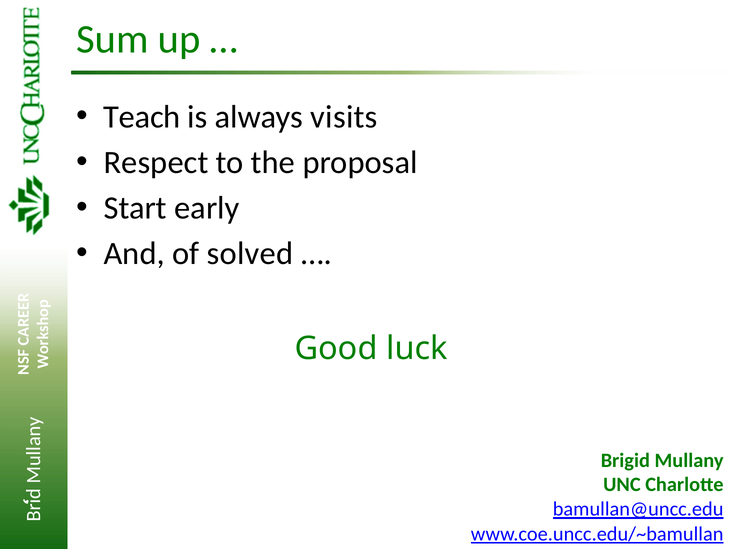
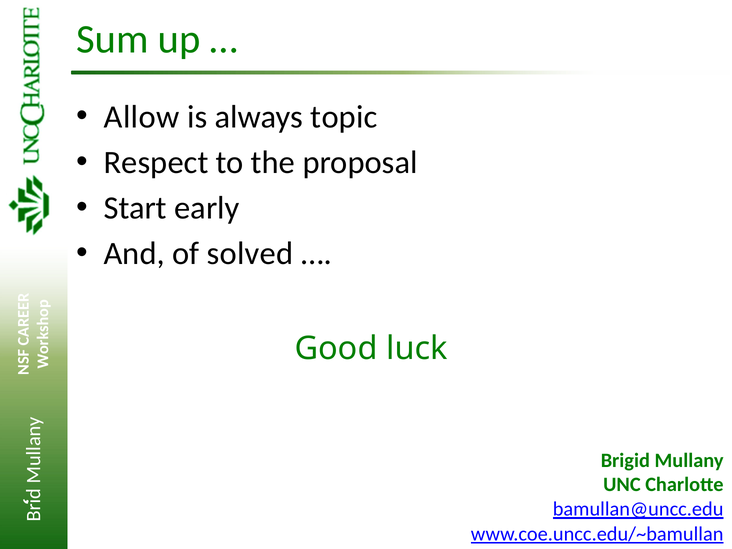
Teach: Teach -> Allow (142, 117)
visits: visits -> topic (344, 117)
